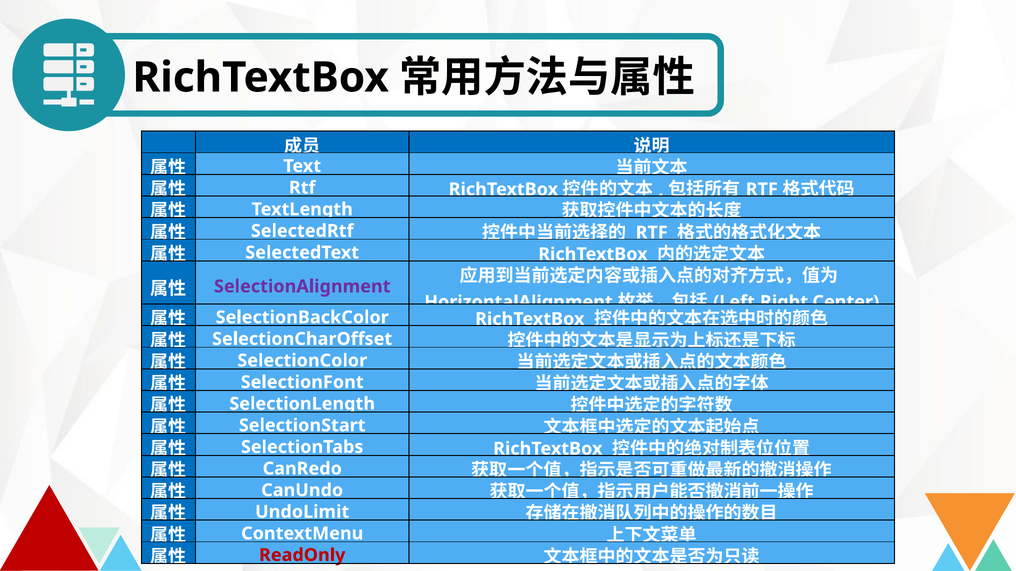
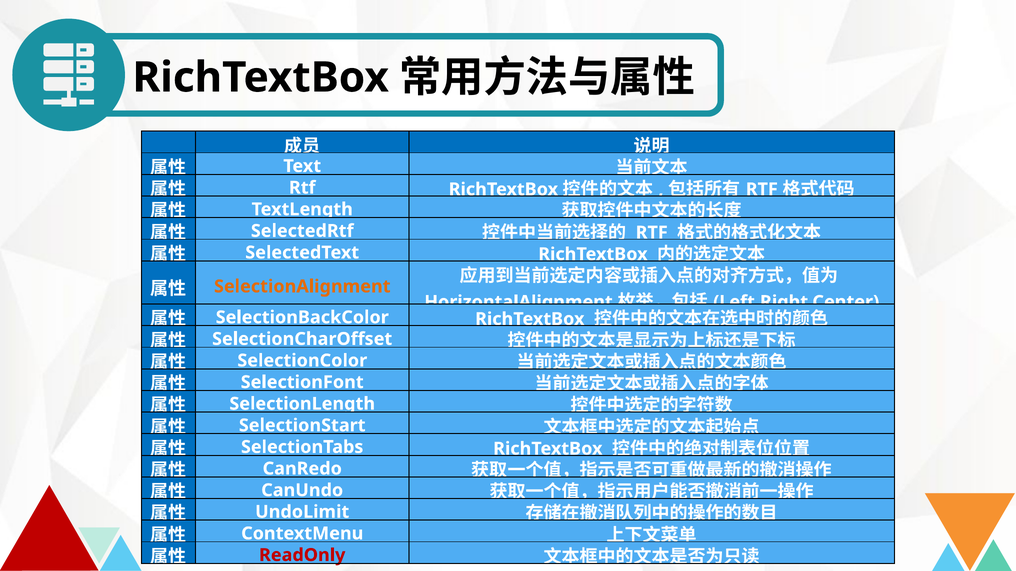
SelectionAlignment colour: purple -> orange (302, 287)
